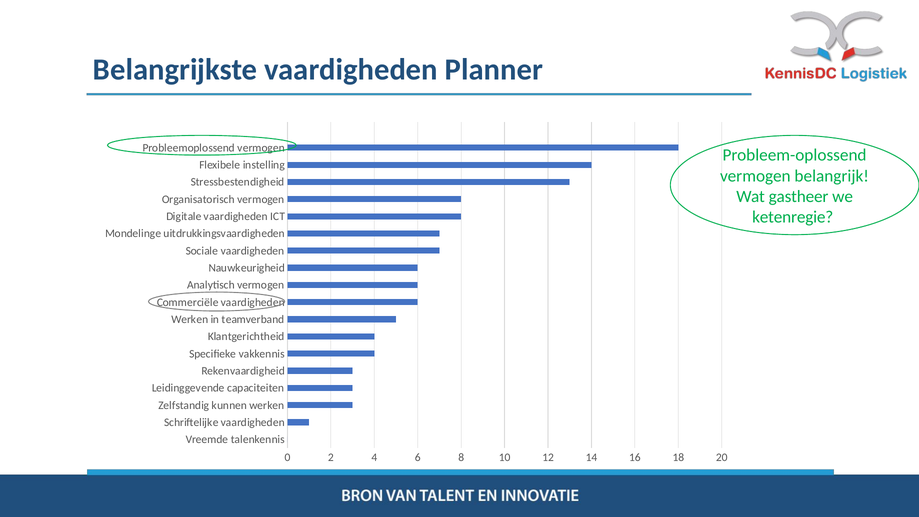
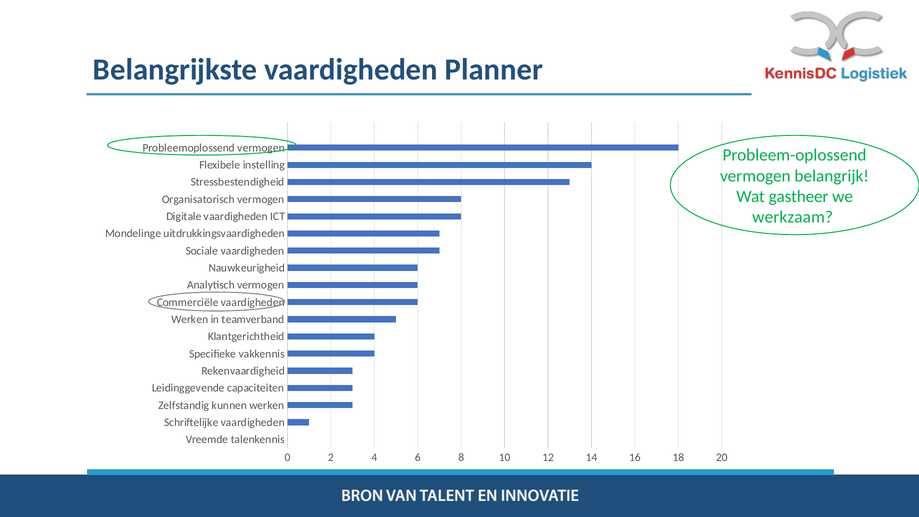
ketenregie: ketenregie -> werkzaam (793, 217)
